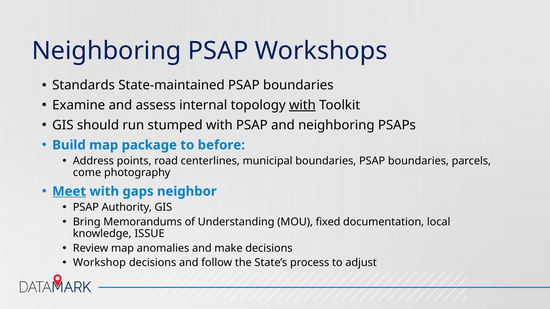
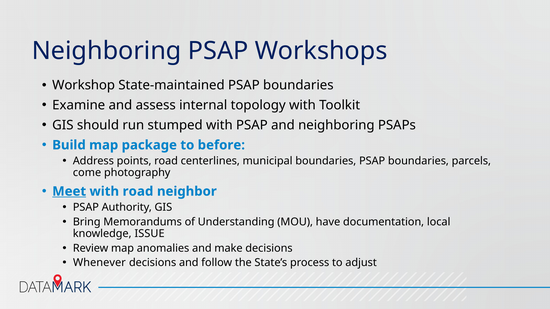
Standards: Standards -> Workshop (84, 85)
with underline: present -> none (302, 105)
with gaps: gaps -> road (138, 192)
fixed: fixed -> have (328, 222)
Workshop: Workshop -> Whenever (99, 263)
